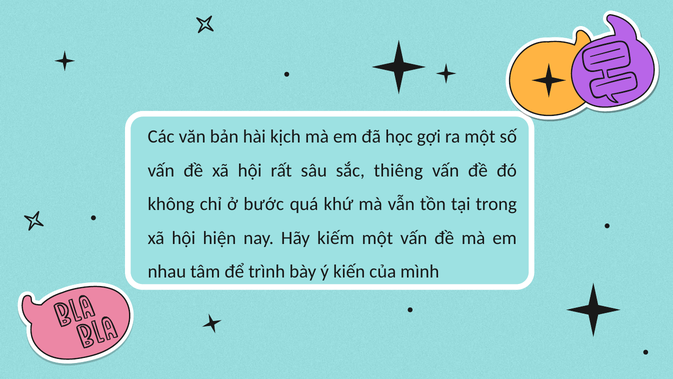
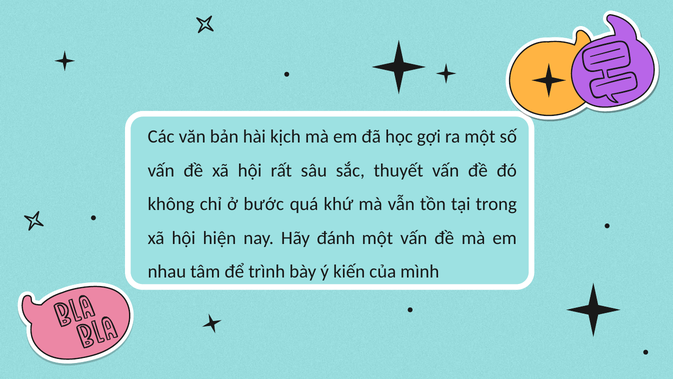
thiêng: thiêng -> thuyết (398, 170)
kiếm: kiếm -> đánh (336, 238)
